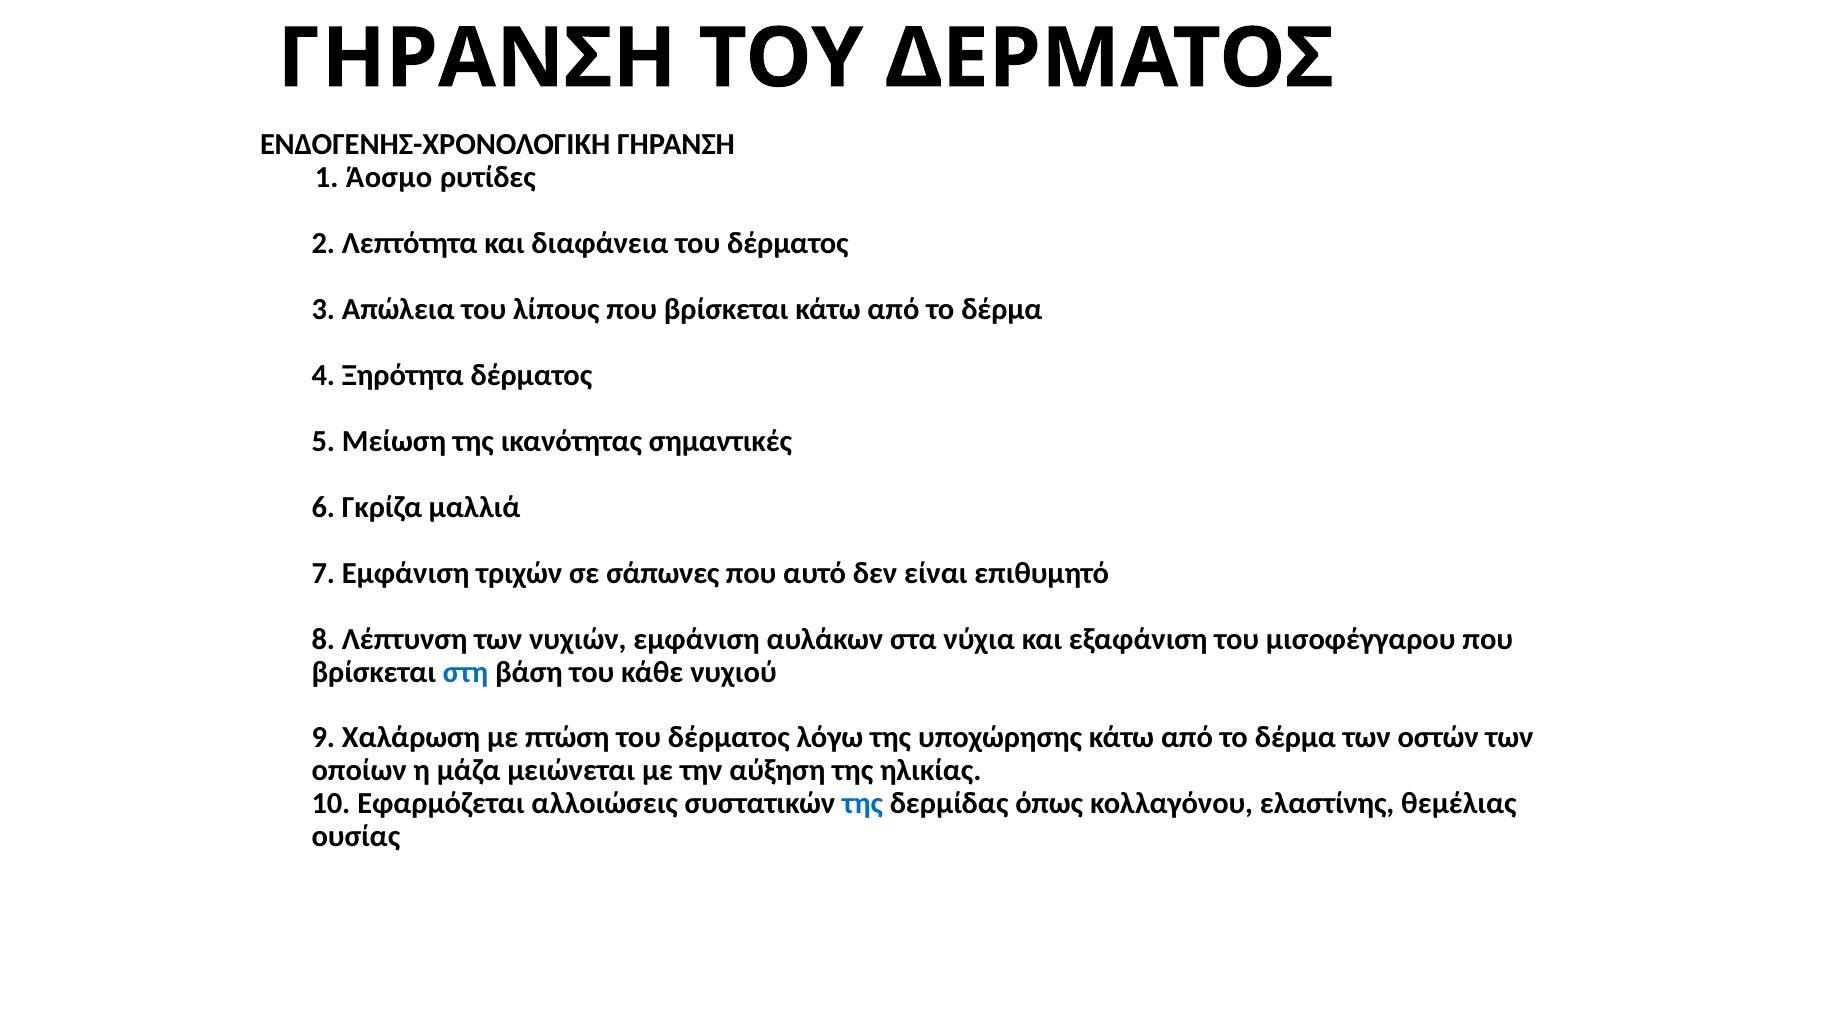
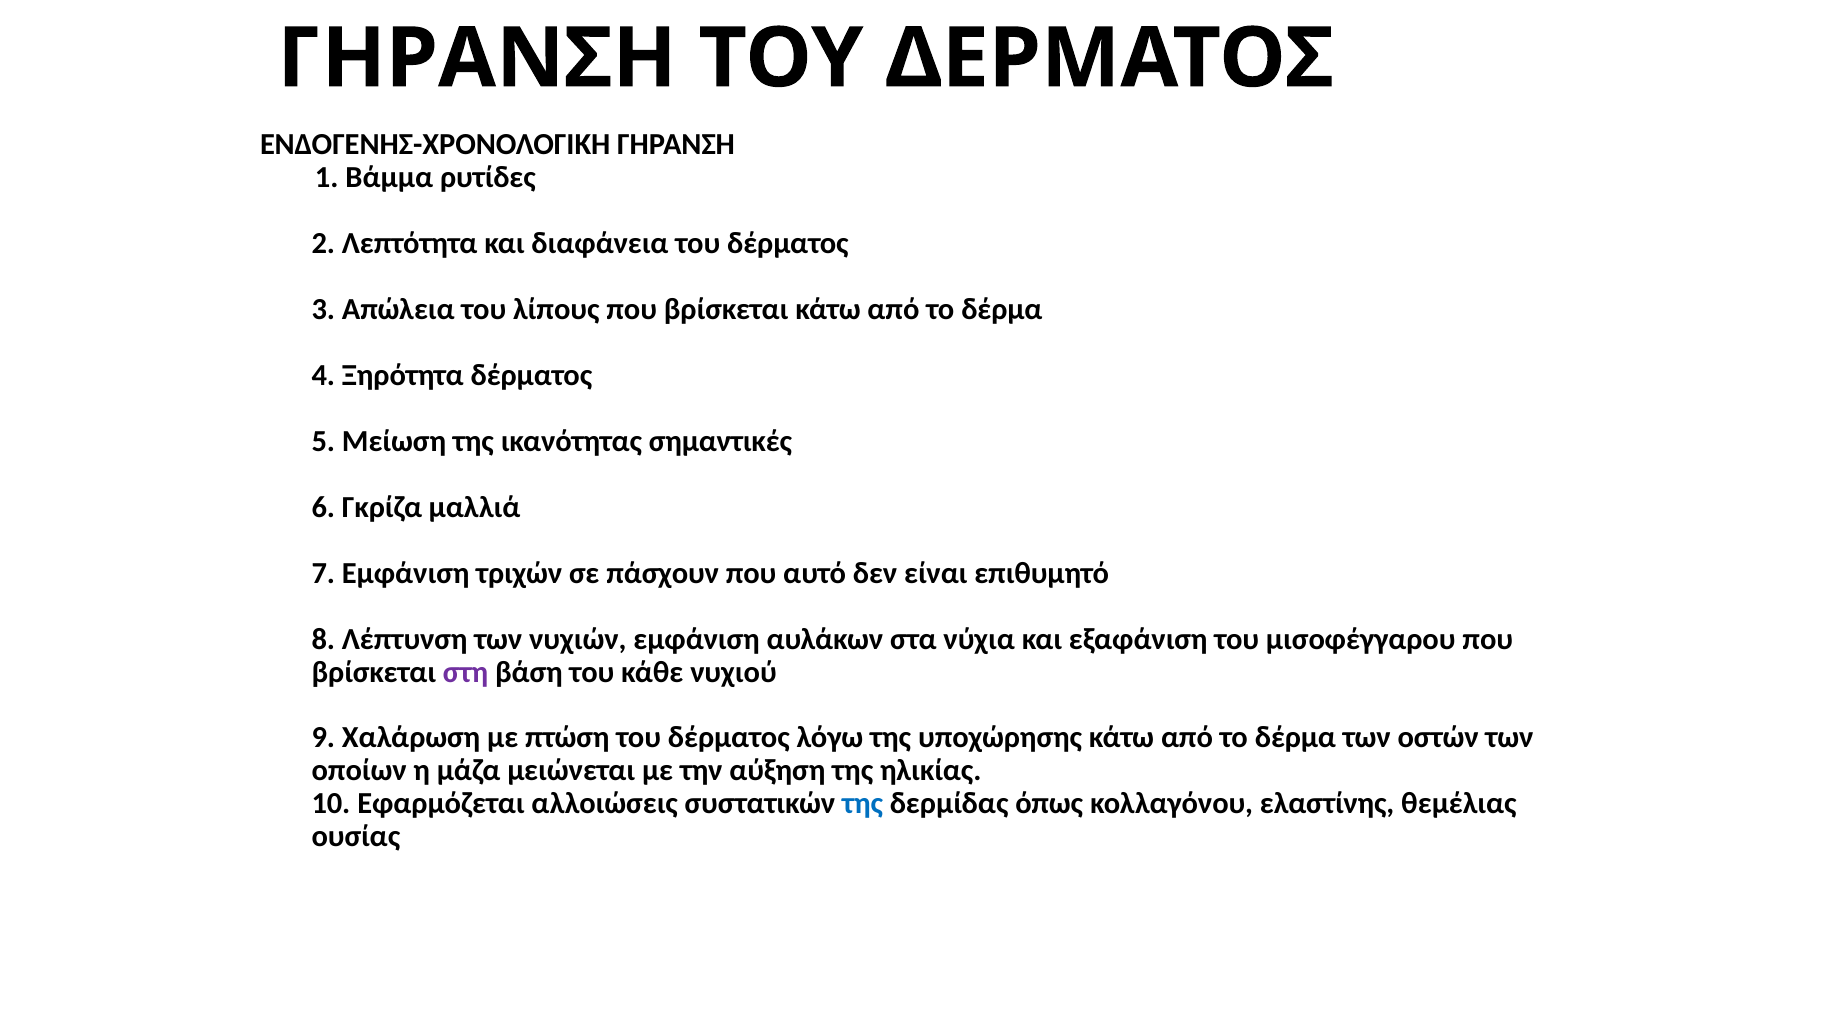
Άοσμο: Άοσμο -> Βάμμα (389, 178)
σάπωνες: σάπωνες -> πάσχουν (663, 573)
στη colour: blue -> purple (466, 672)
